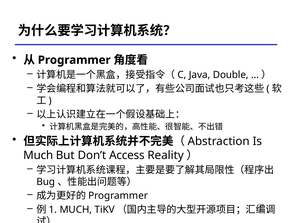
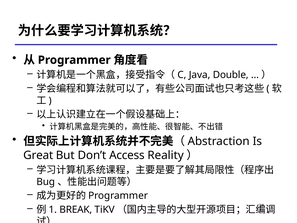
Much: Much -> Great (38, 155)
MUCH: MUCH -> BREAK (76, 209)
